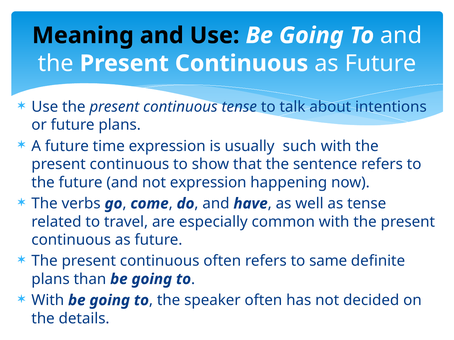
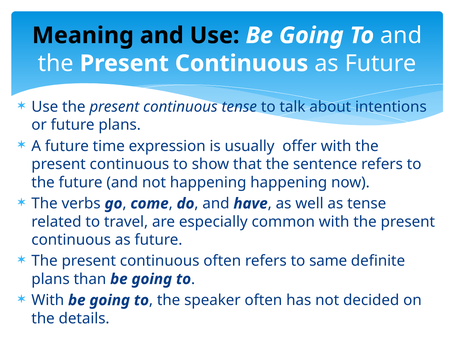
such: such -> offer (300, 146)
not expression: expression -> happening (208, 183)
